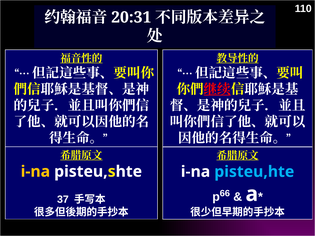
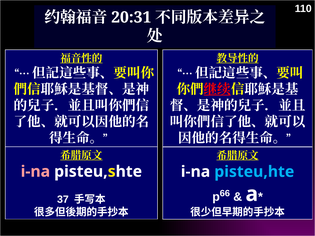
i-na colour: yellow -> pink (35, 172)
